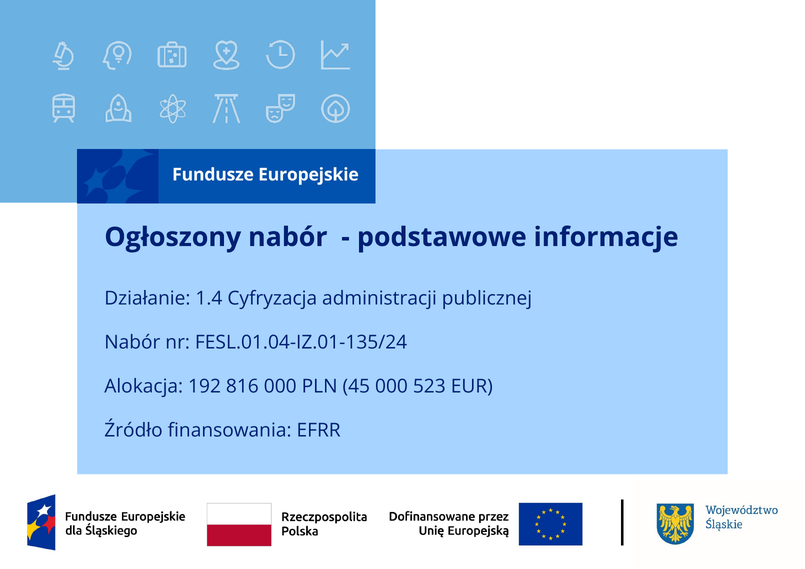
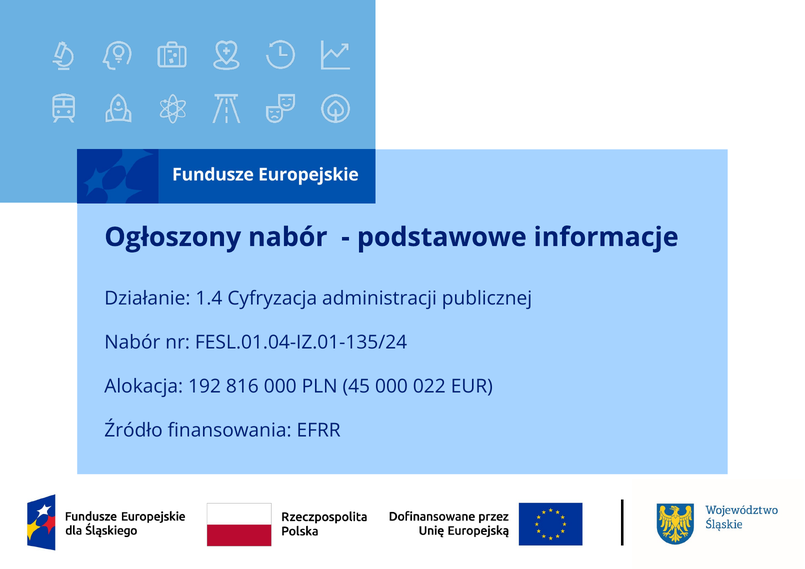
523: 523 -> 022 (429, 387)
